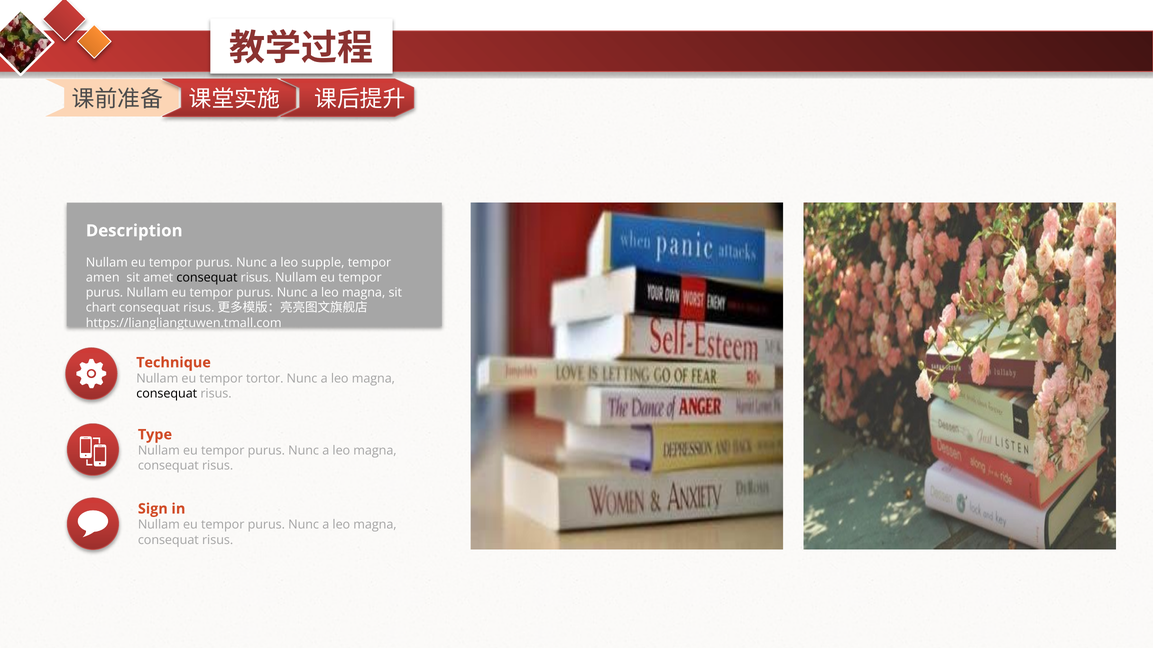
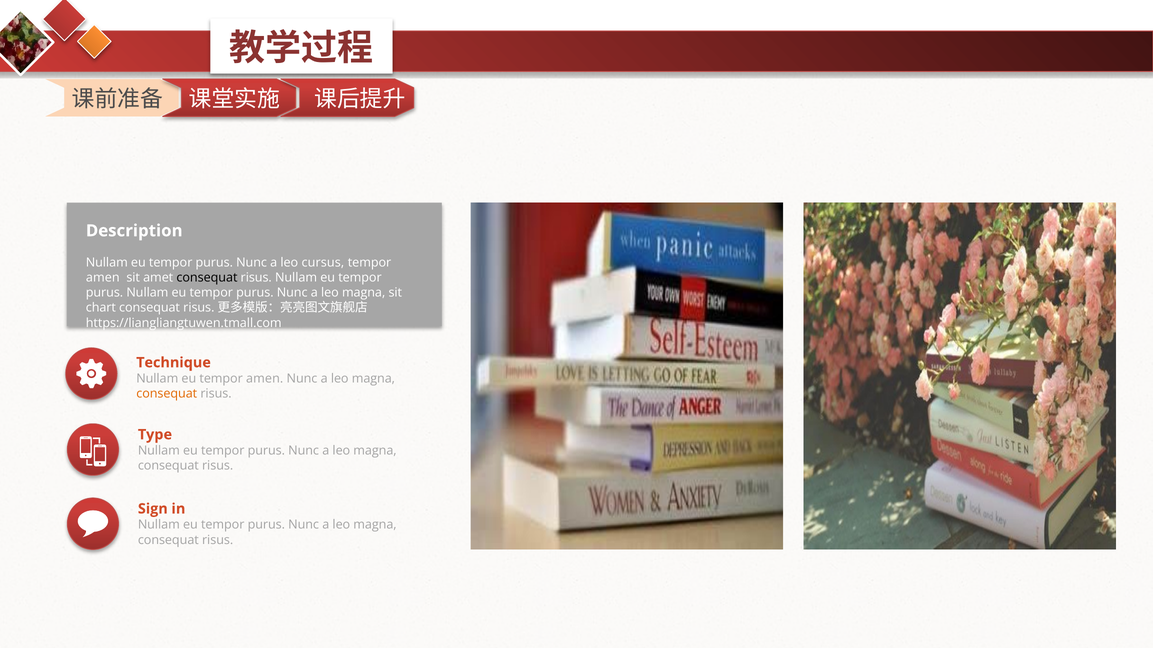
supple: supple -> cursus (323, 263)
eu tempor tortor: tortor -> amen (265, 379)
consequat colour: black -> orange (167, 394)
